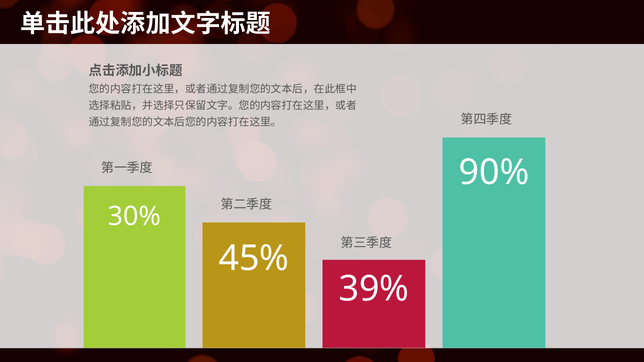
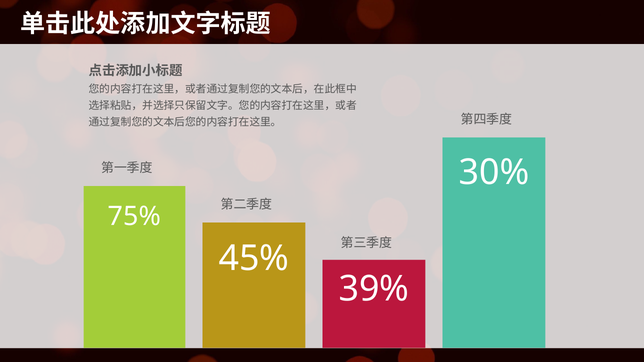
90%: 90% -> 30% (494, 173)
30%: 30% -> 75% (134, 217)
